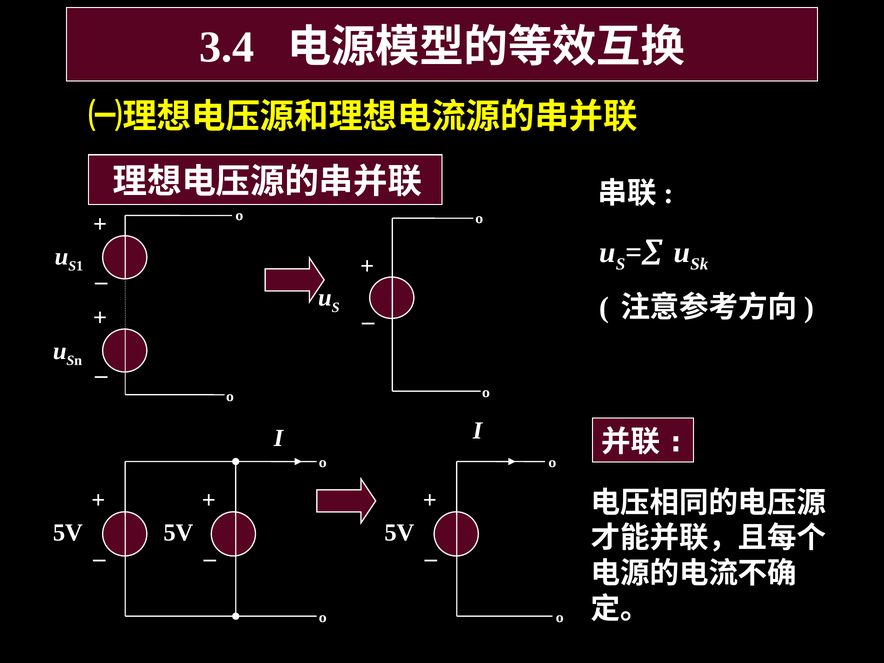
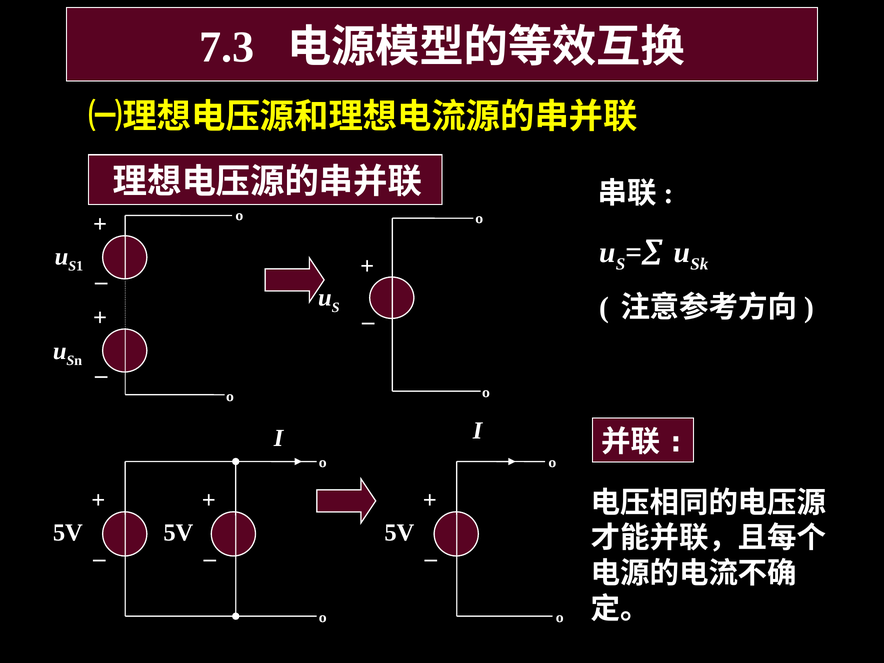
3.4: 3.4 -> 7.3 (227, 47)
